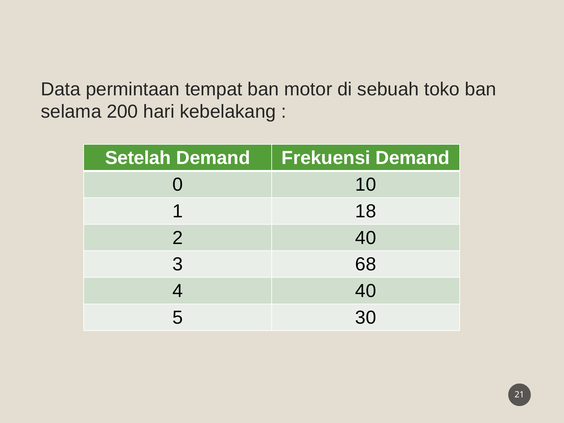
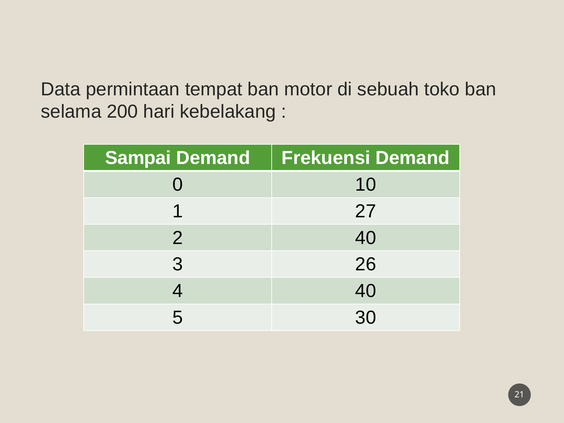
Setelah: Setelah -> Sampai (138, 158)
18: 18 -> 27 (366, 211)
68: 68 -> 26 (366, 264)
